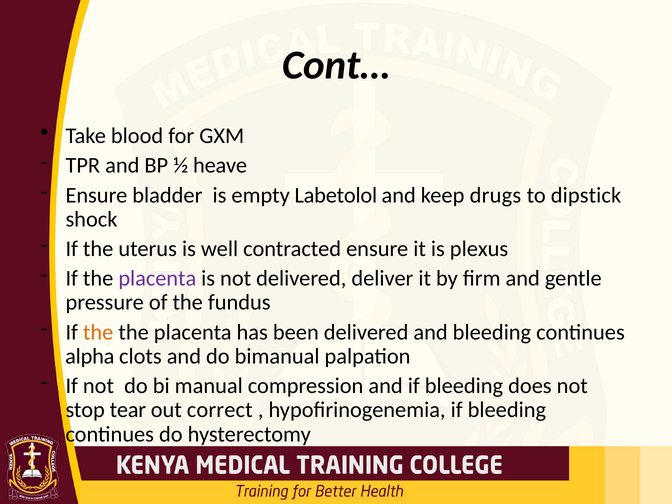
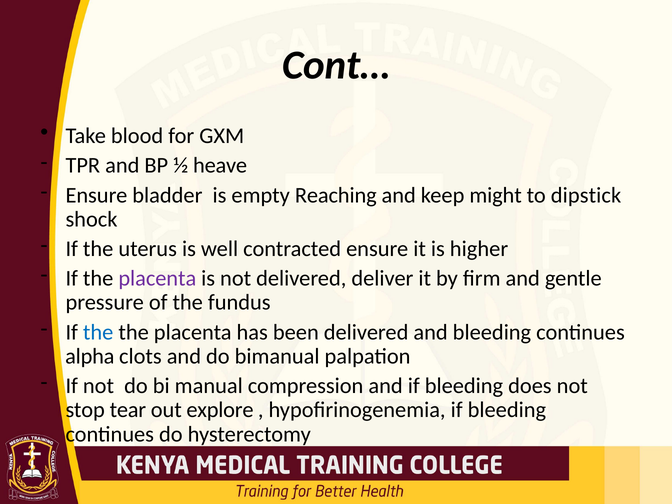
Labetolol: Labetolol -> Reaching (336, 195)
drugs: drugs -> might (496, 195)
plexus: plexus -> higher (479, 249)
the colour: orange -> blue (98, 332)
correct: correct -> explore (220, 410)
